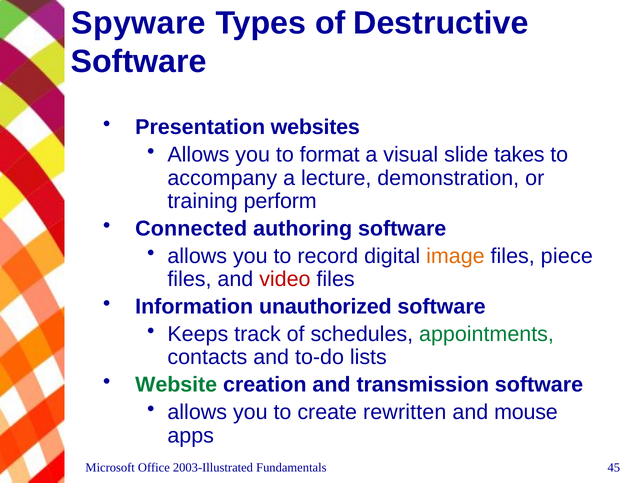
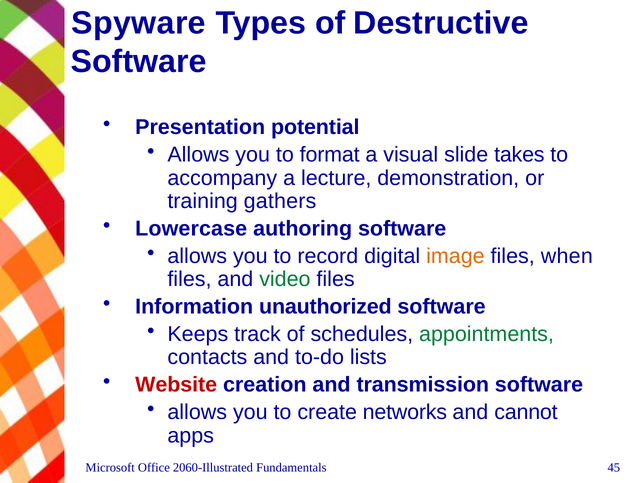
websites: websites -> potential (315, 127)
perform: perform -> gathers (280, 201)
Connected: Connected -> Lowercase (191, 229)
piece: piece -> when (567, 256)
video colour: red -> green (285, 279)
Website colour: green -> red (176, 385)
rewritten: rewritten -> networks (405, 412)
mouse: mouse -> cannot (526, 412)
2003-Illustrated: 2003-Illustrated -> 2060-Illustrated (213, 468)
